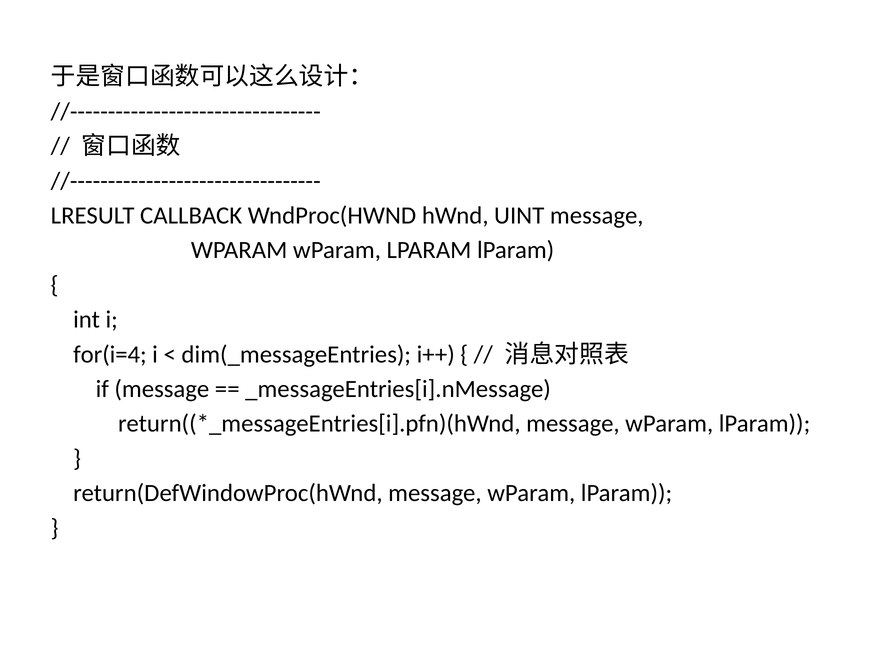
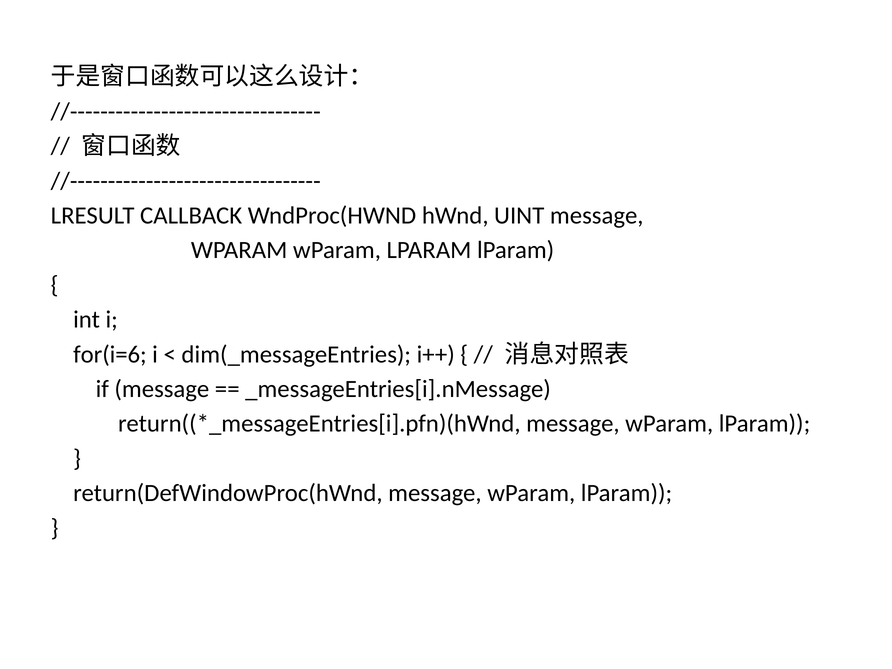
for(i=4: for(i=4 -> for(i=6 (110, 354)
